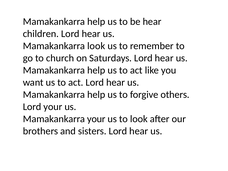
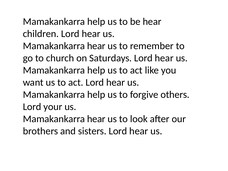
look: look -> hear (96, 46)
your: your -> hear (96, 119)
